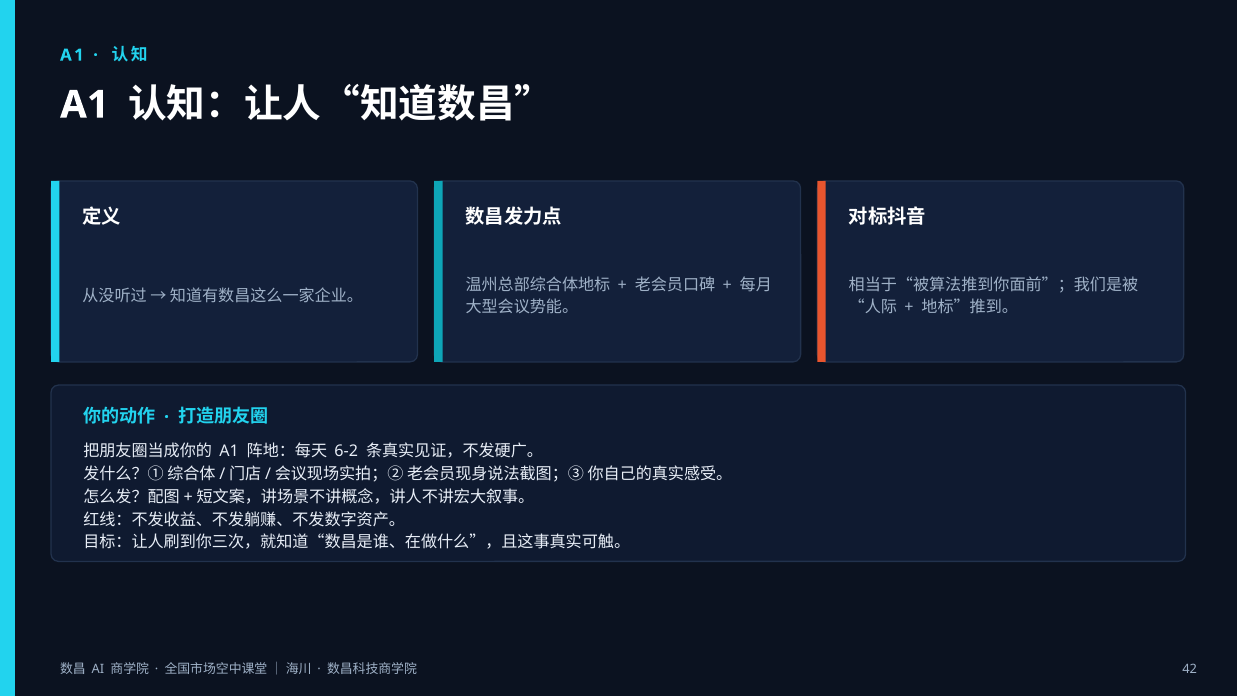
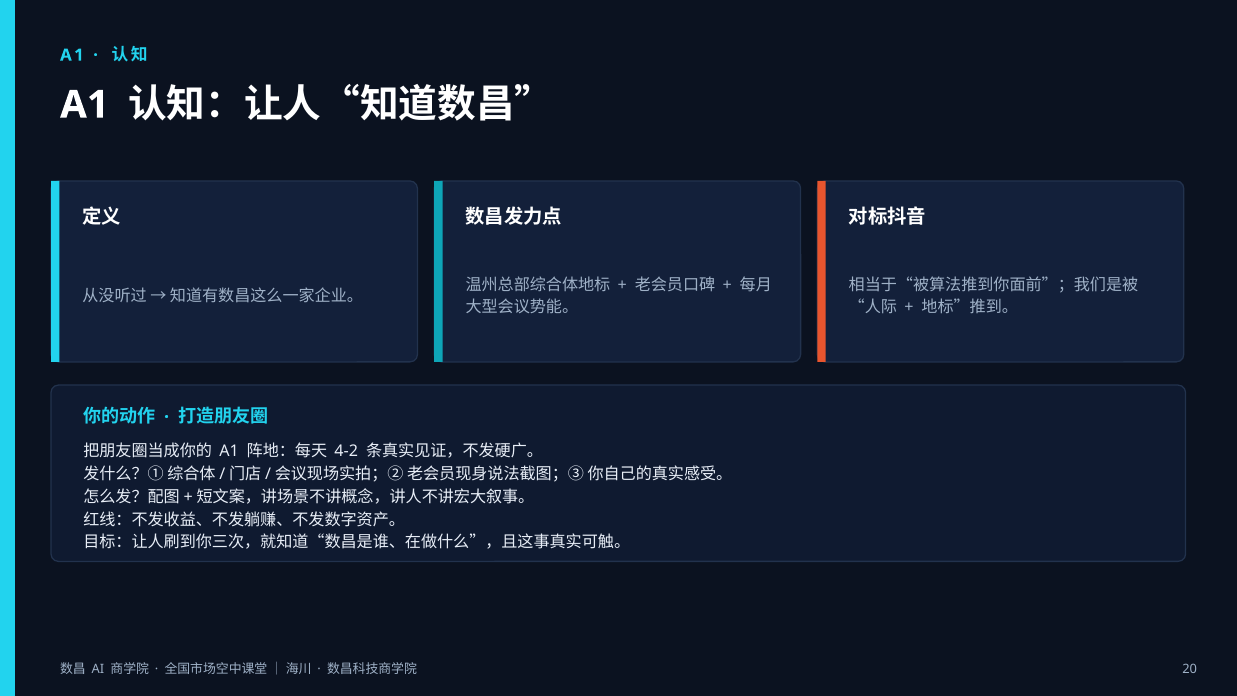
6-2: 6-2 -> 4-2 (346, 451)
42: 42 -> 20 (1190, 669)
